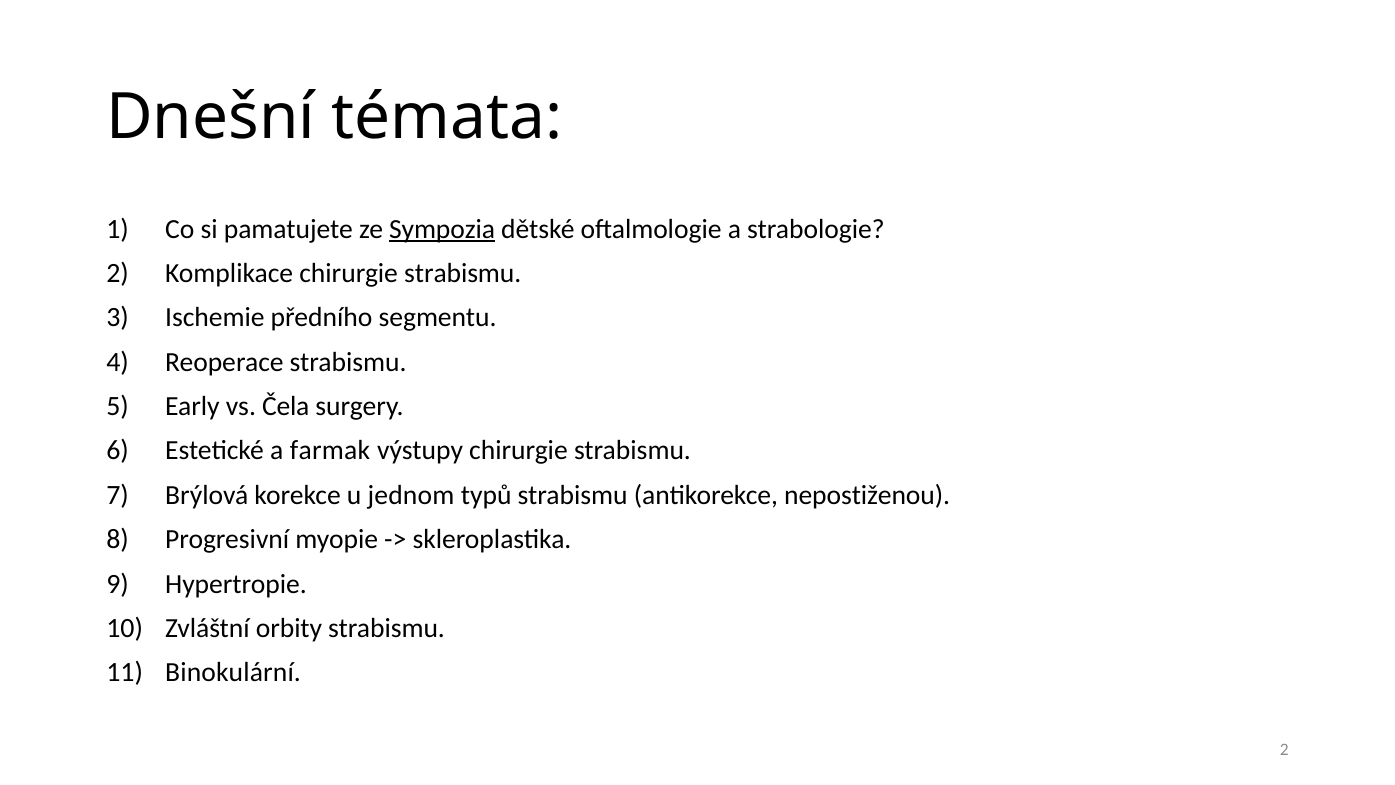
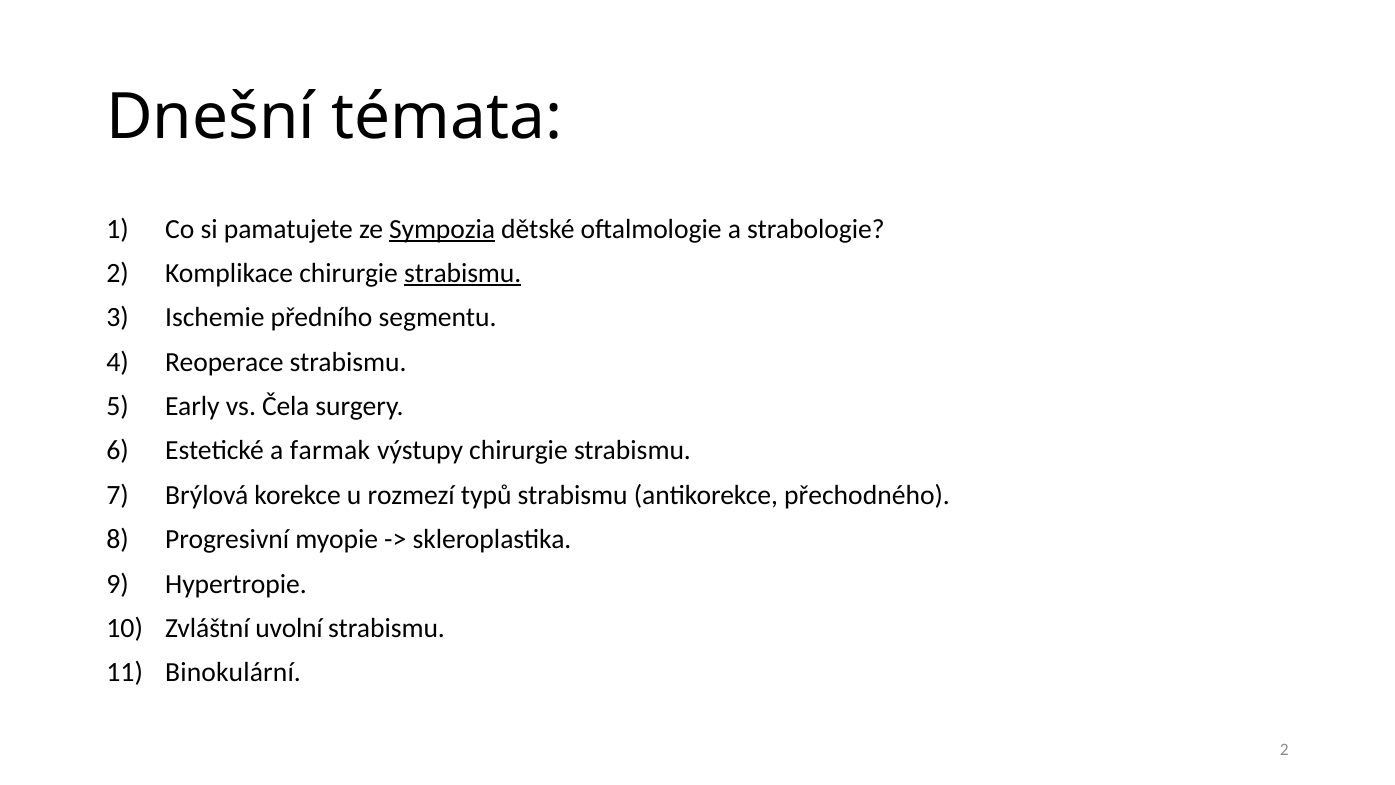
strabismu underline: none -> present (463, 273)
jednom: jednom -> rozmezí (411, 495)
nepostiženou: nepostiženou -> přechodného (867, 495)
orbity: orbity -> uvolní (289, 628)
